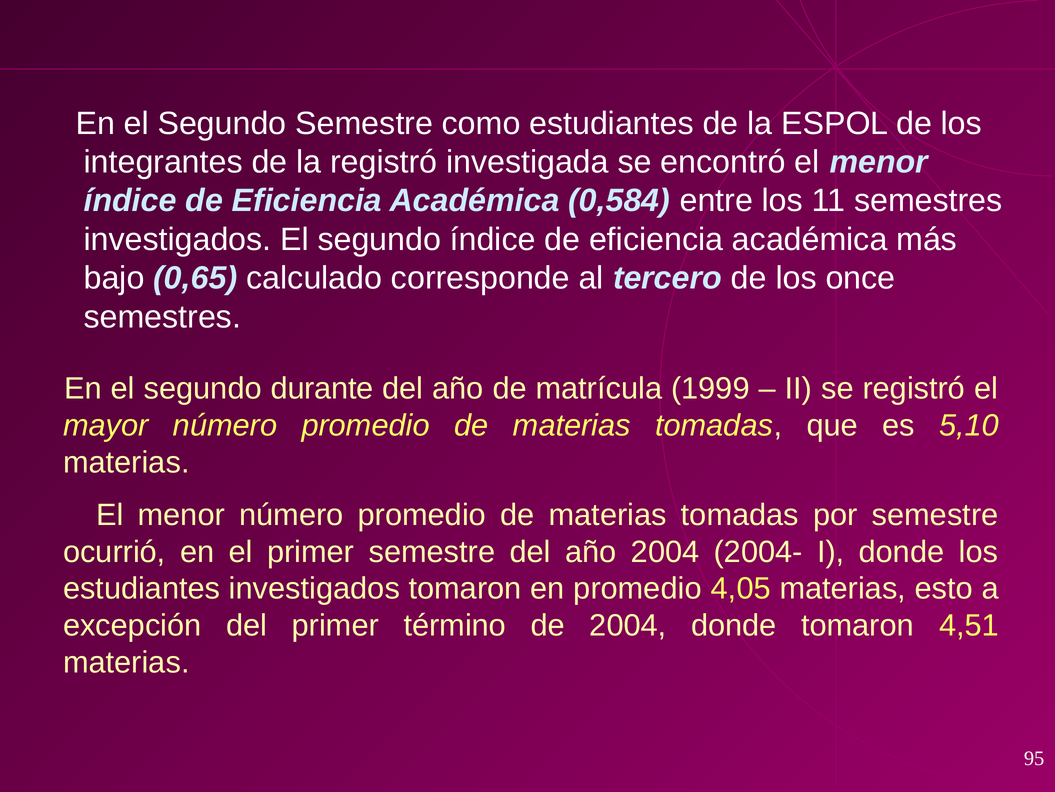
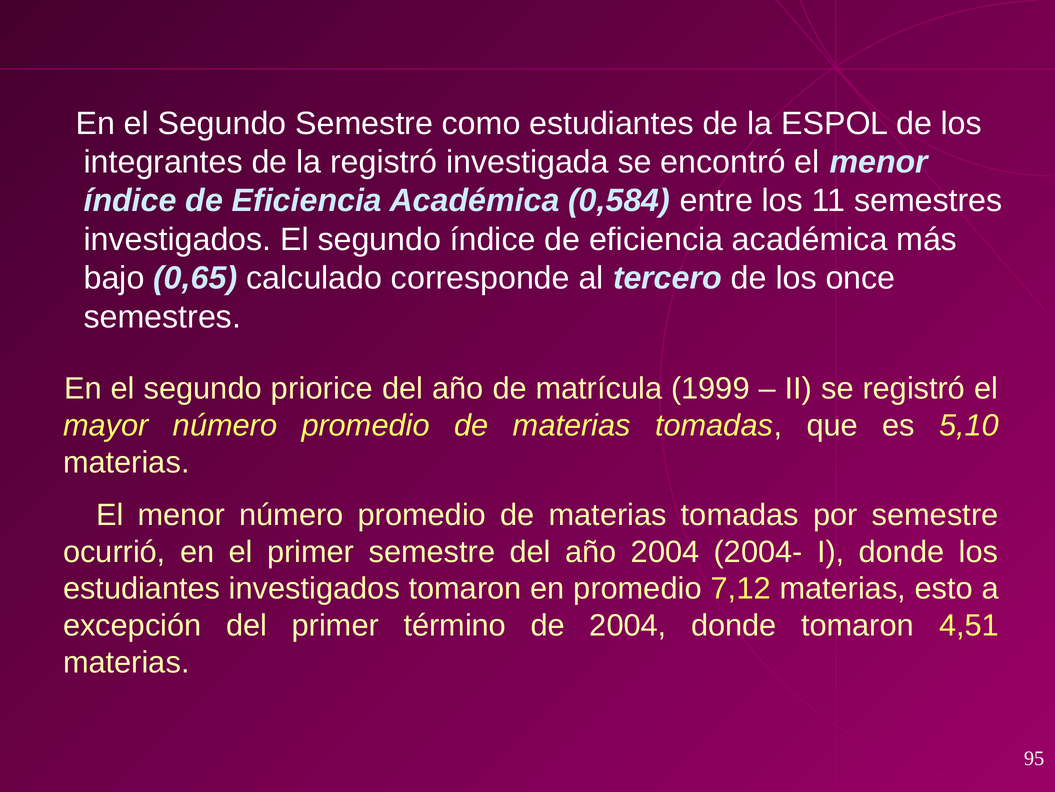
durante: durante -> priorice (322, 388)
4,05: 4,05 -> 7,12 (741, 588)
